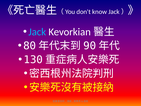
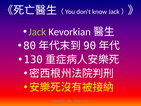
Jack colour: light blue -> light green (37, 32)
